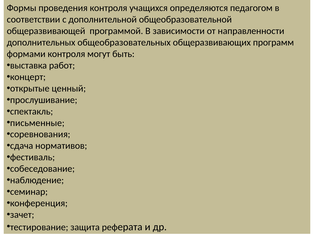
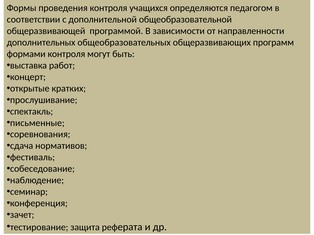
ценный: ценный -> кратких (69, 89)
